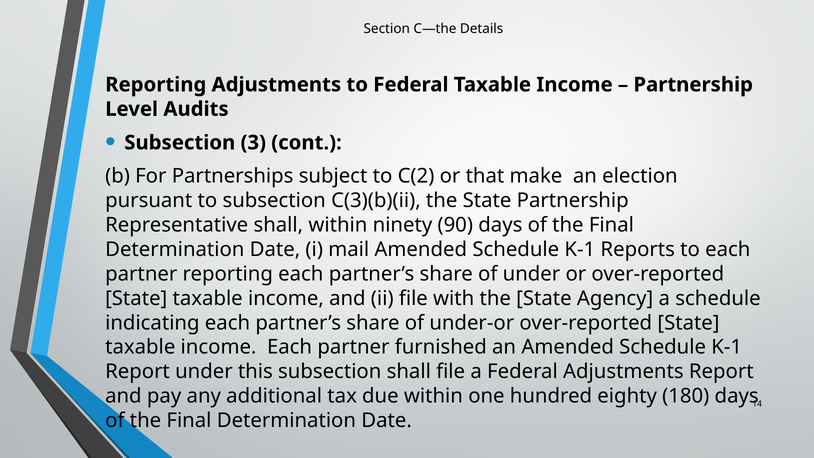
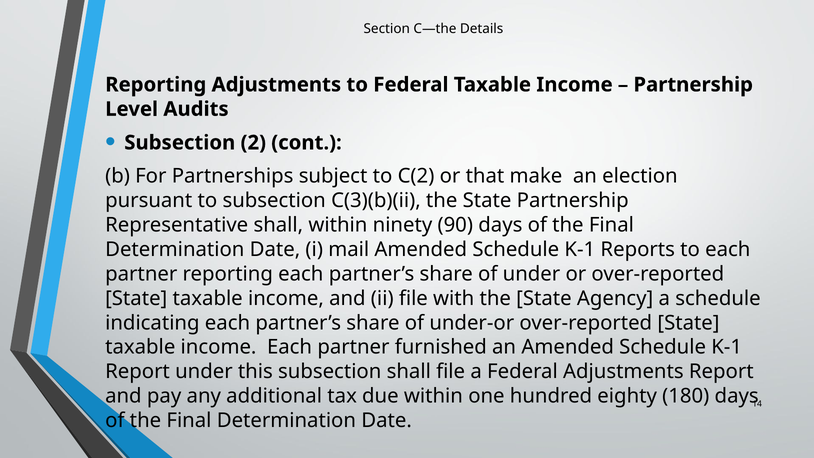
3: 3 -> 2 (253, 143)
